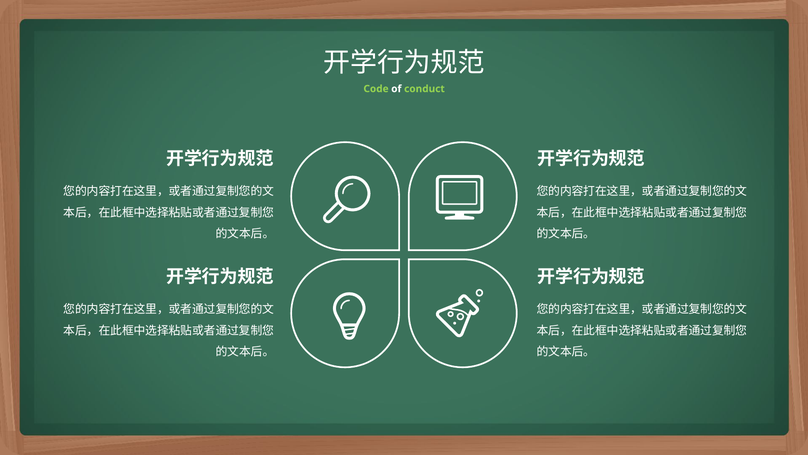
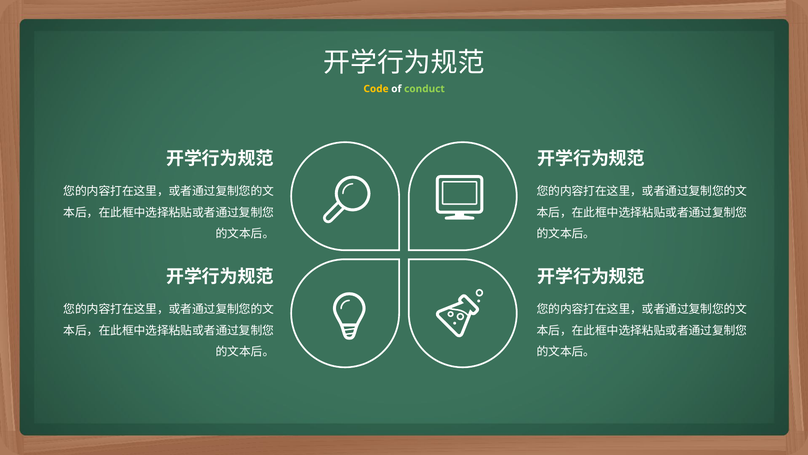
Code colour: light green -> yellow (376, 89)
